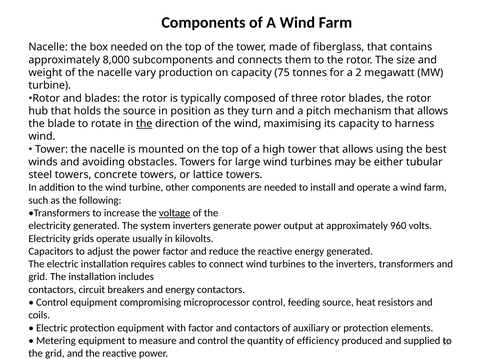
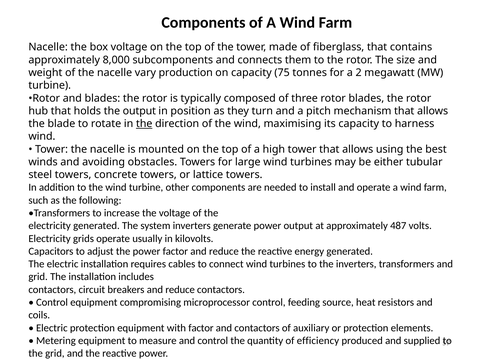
box needed: needed -> voltage (129, 47)
the source: source -> output (139, 111)
voltage underline: present -> none (175, 213)
960: 960 -> 487 (398, 226)
breakers and energy: energy -> reduce (180, 290)
